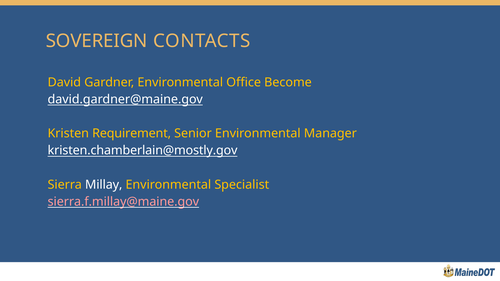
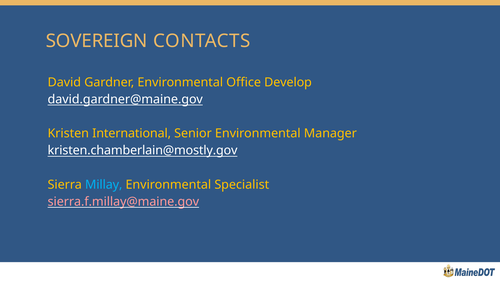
Become: Become -> Develop (288, 82)
Requirement: Requirement -> International (132, 134)
Millay colour: white -> light blue (104, 185)
